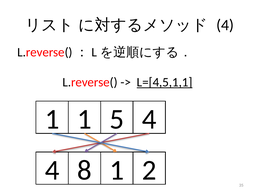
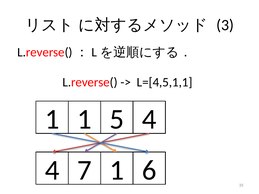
4: 4 -> 3 (225, 25)
L=[4,5,1,1 underline: present -> none (165, 82)
8: 8 -> 7 (84, 170)
2: 2 -> 6 (149, 170)
